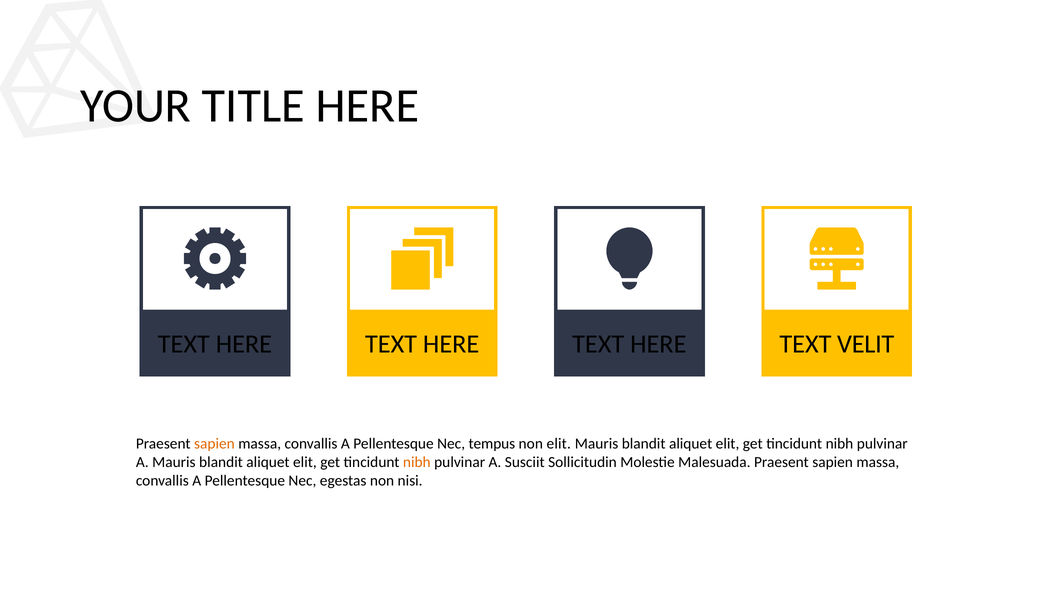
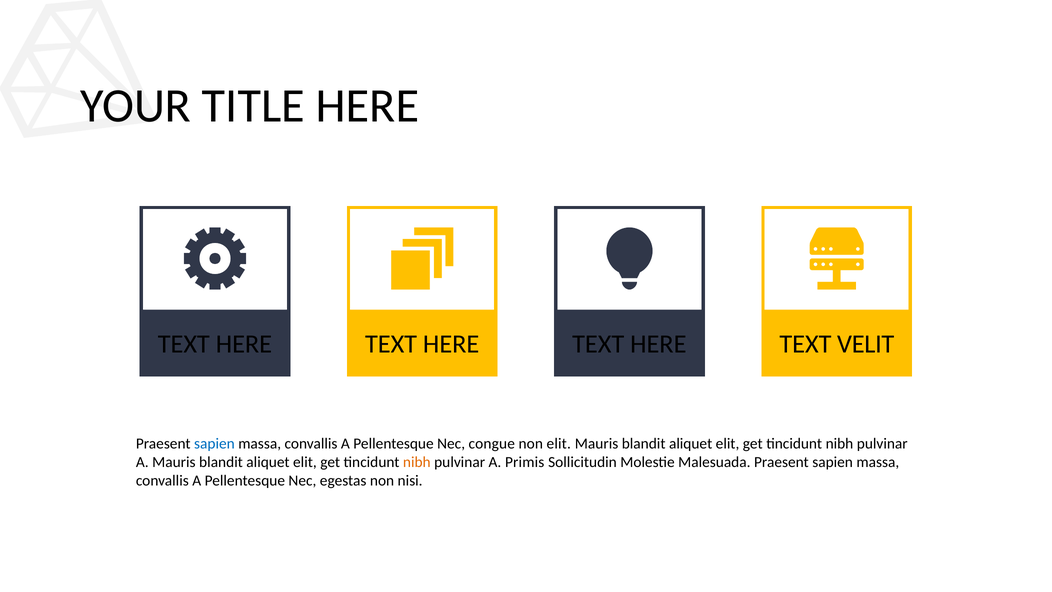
sapien colour: orange -> blue (214, 444)
tempus: tempus -> congue (492, 444)
Susciit: Susciit -> Primis (525, 462)
